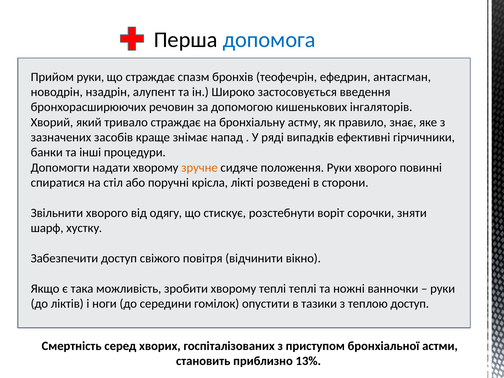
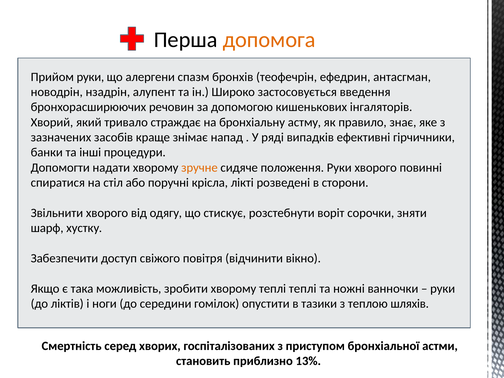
допомога colour: blue -> orange (269, 40)
що страждає: страждає -> алергени (150, 77)
теплою доступ: доступ -> шляхів (410, 304)
